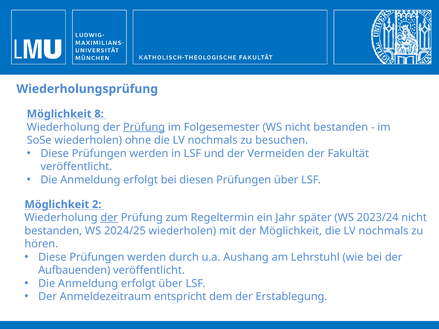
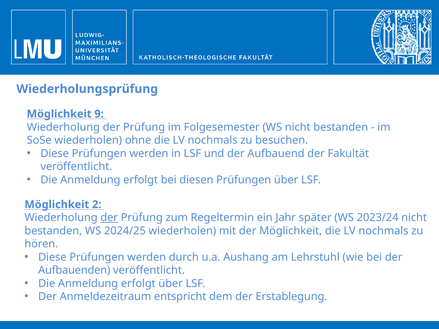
8: 8 -> 9 (99, 114)
Prüfung underline: present -> none (144, 127)
Vermeiden: Vermeiden -> Aufbauend (276, 154)
